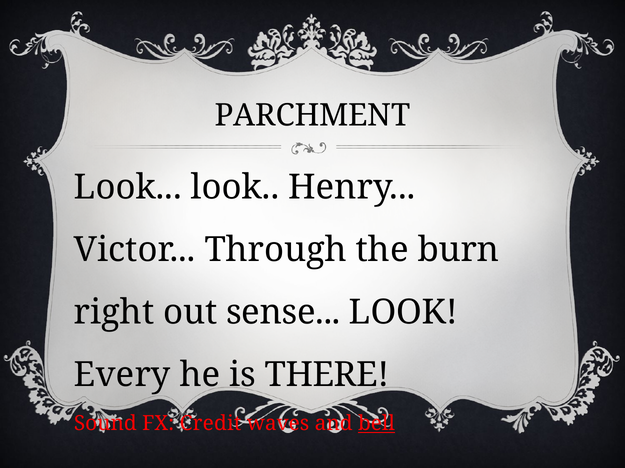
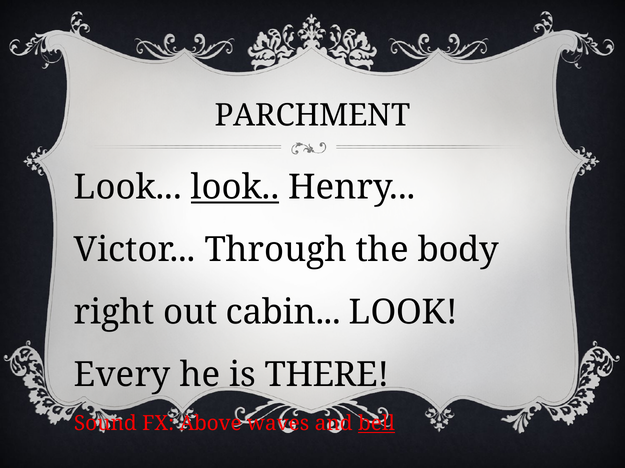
look underline: none -> present (235, 188)
burn: burn -> body (458, 250)
sense: sense -> cabin (283, 313)
Credit: Credit -> Above (211, 424)
